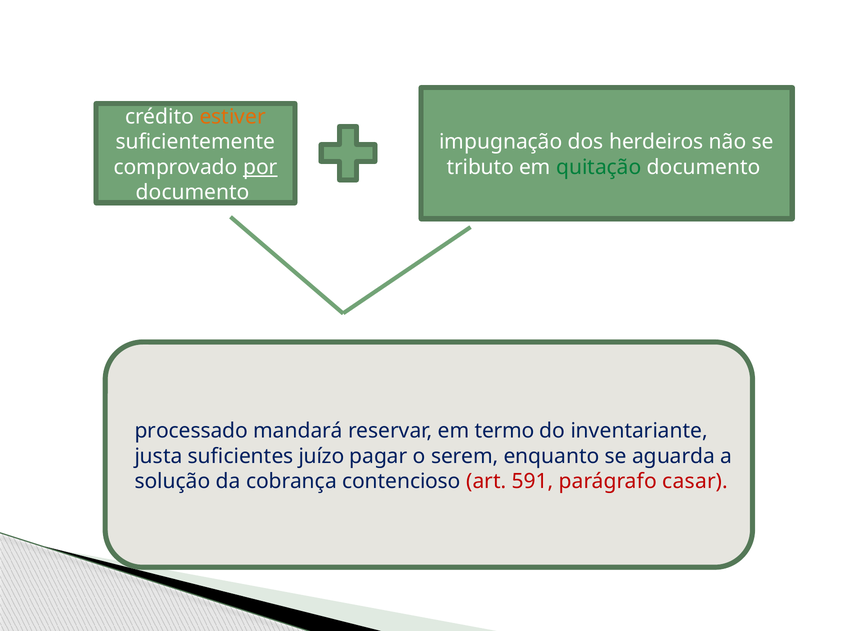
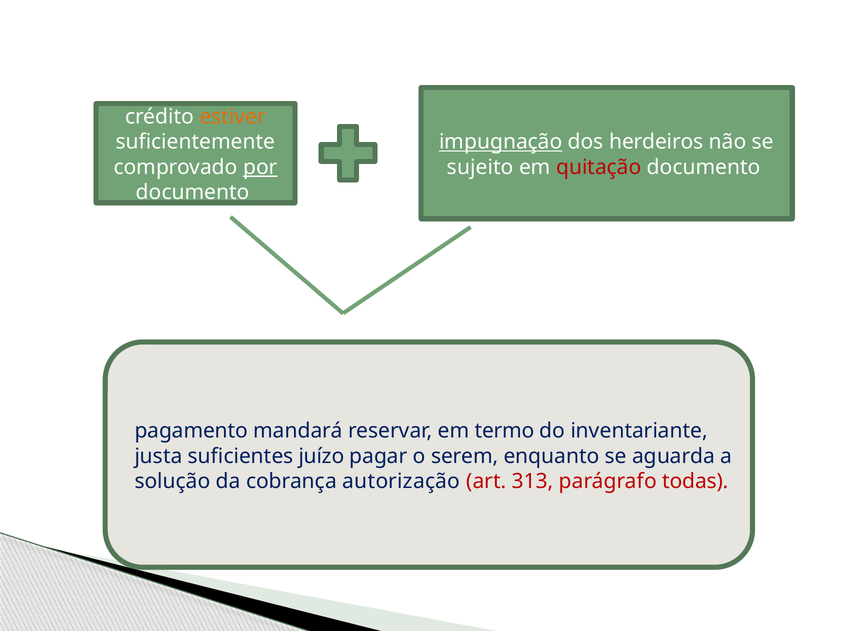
impugnação underline: none -> present (501, 142)
tributo: tributo -> sujeito (480, 167)
quitação colour: green -> red (599, 167)
processado: processado -> pagamento (191, 431)
contencioso: contencioso -> autorização (401, 482)
591: 591 -> 313 (533, 482)
casar: casar -> todas (695, 482)
